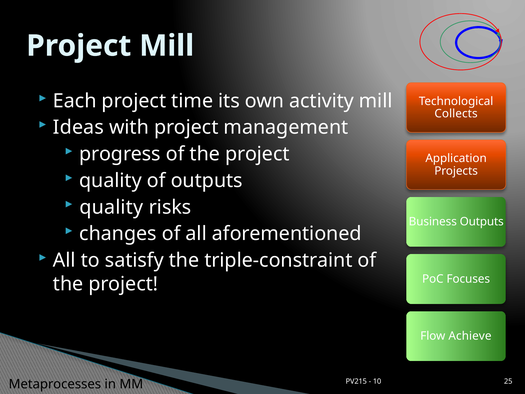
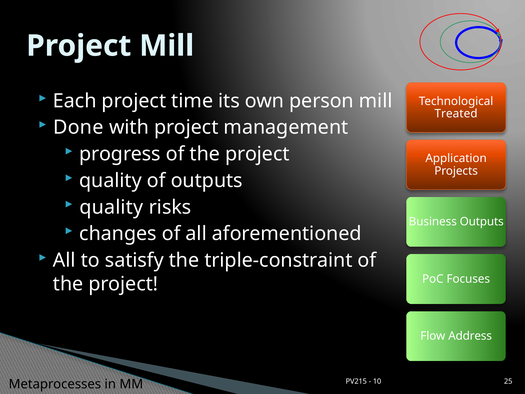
activity: activity -> person (322, 101)
Collects: Collects -> Treated (456, 114)
Ideas: Ideas -> Done (78, 127)
Achieve: Achieve -> Address (470, 336)
